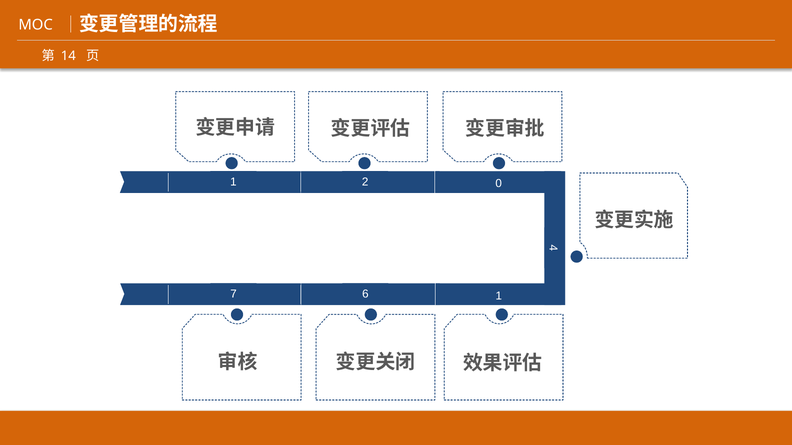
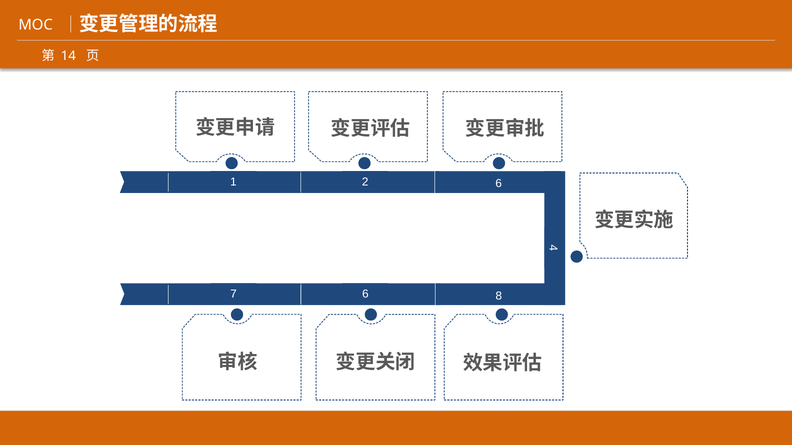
2 0: 0 -> 6 (499, 184)
6 1: 1 -> 8 (499, 296)
